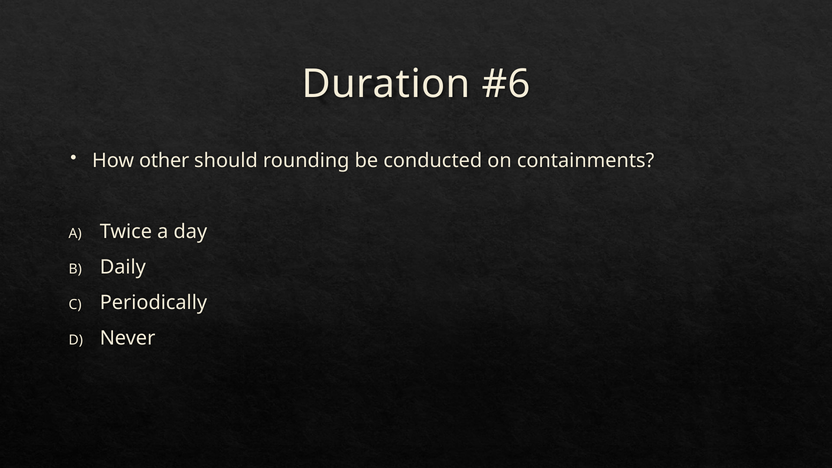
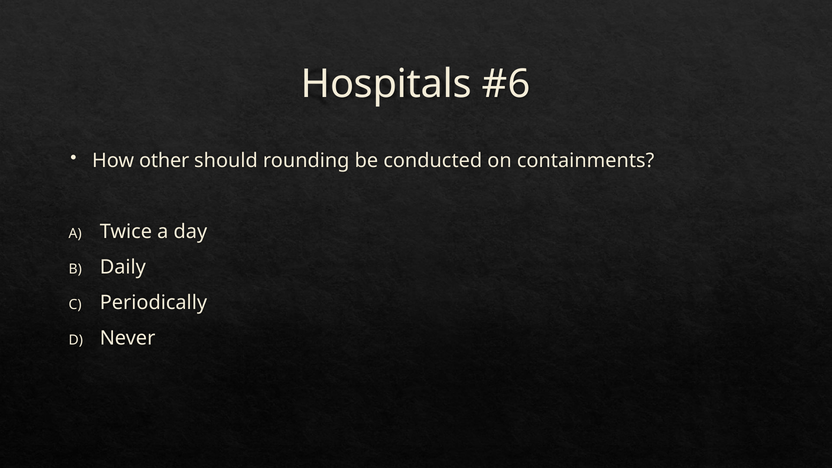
Duration: Duration -> Hospitals (386, 84)
